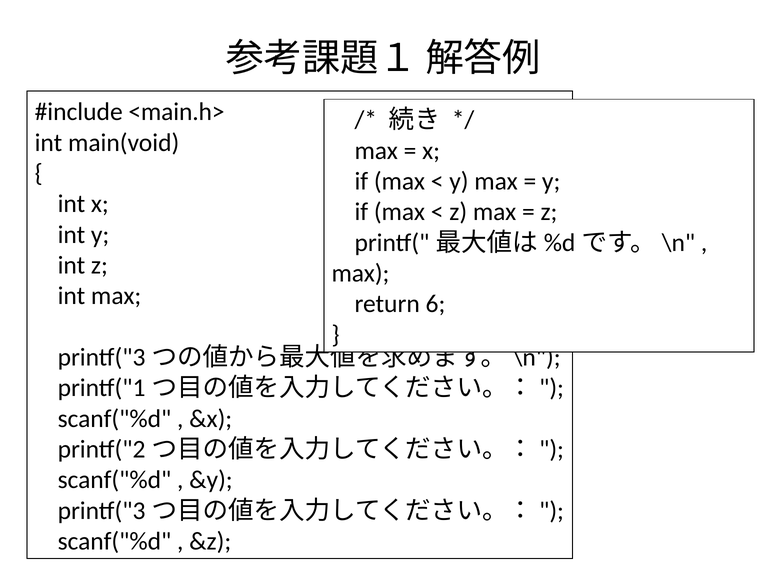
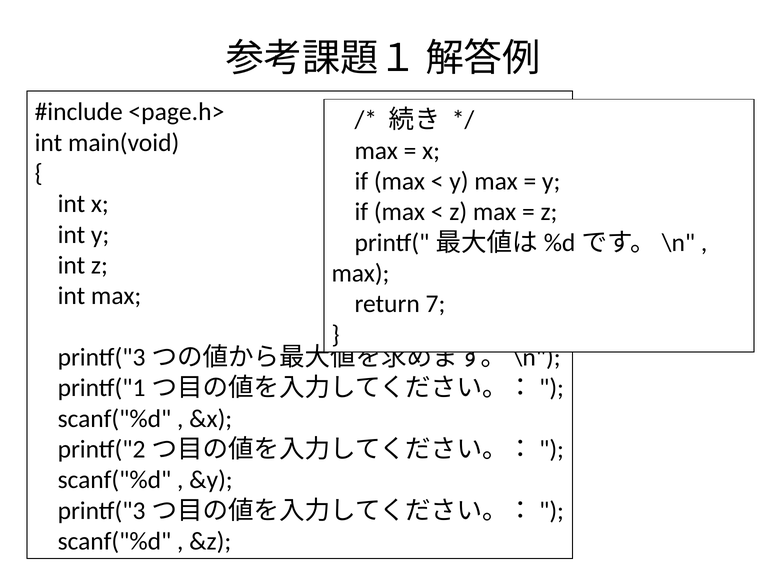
<main.h>: <main.h> -> <page.h> (176, 112)
6: 6 -> 7 (435, 304)
